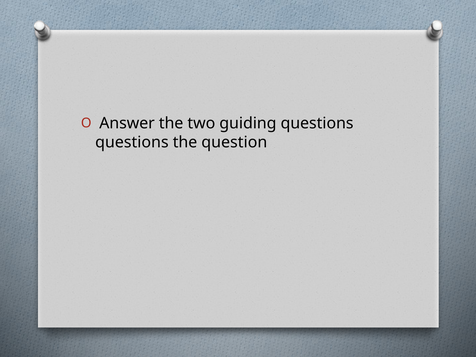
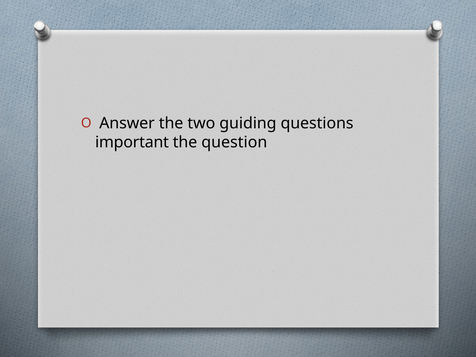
questions: questions -> important (132, 142)
